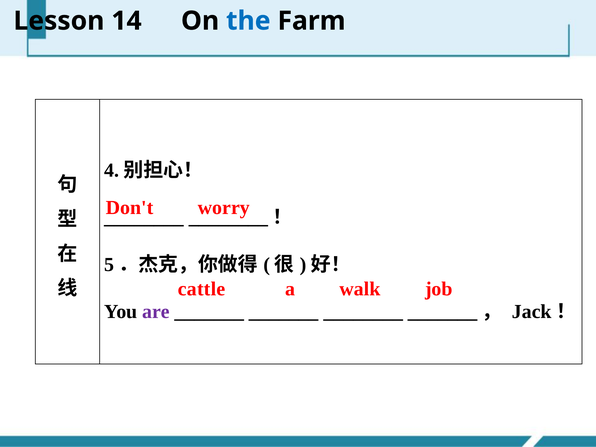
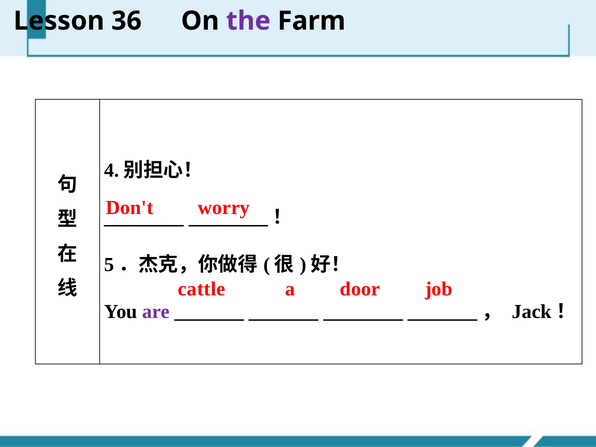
14: 14 -> 36 (126, 21)
the colour: blue -> purple (248, 21)
walk: walk -> door (360, 289)
